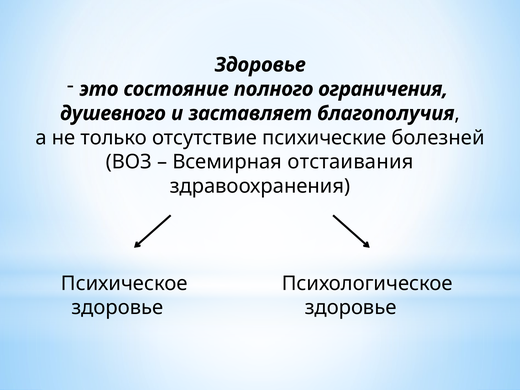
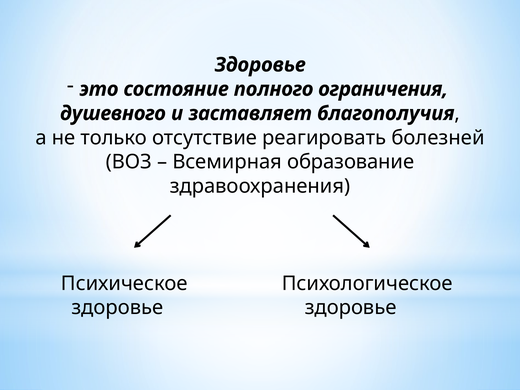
психические: психические -> реагировать (324, 138)
отстаивания: отстаивания -> образование (351, 162)
